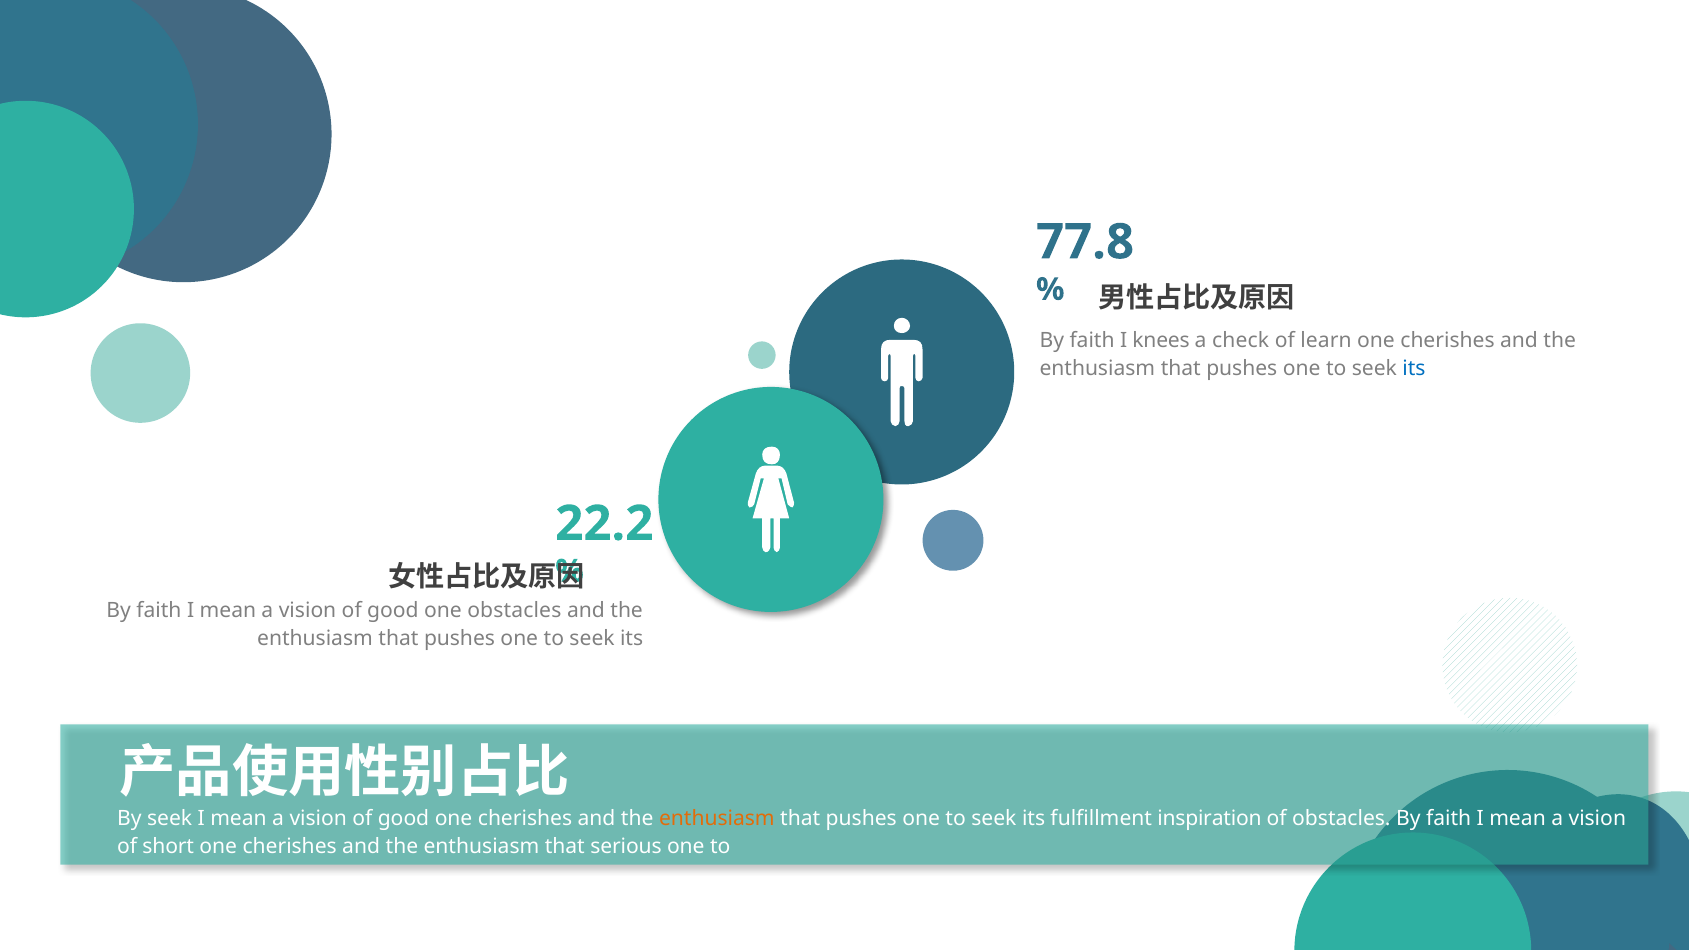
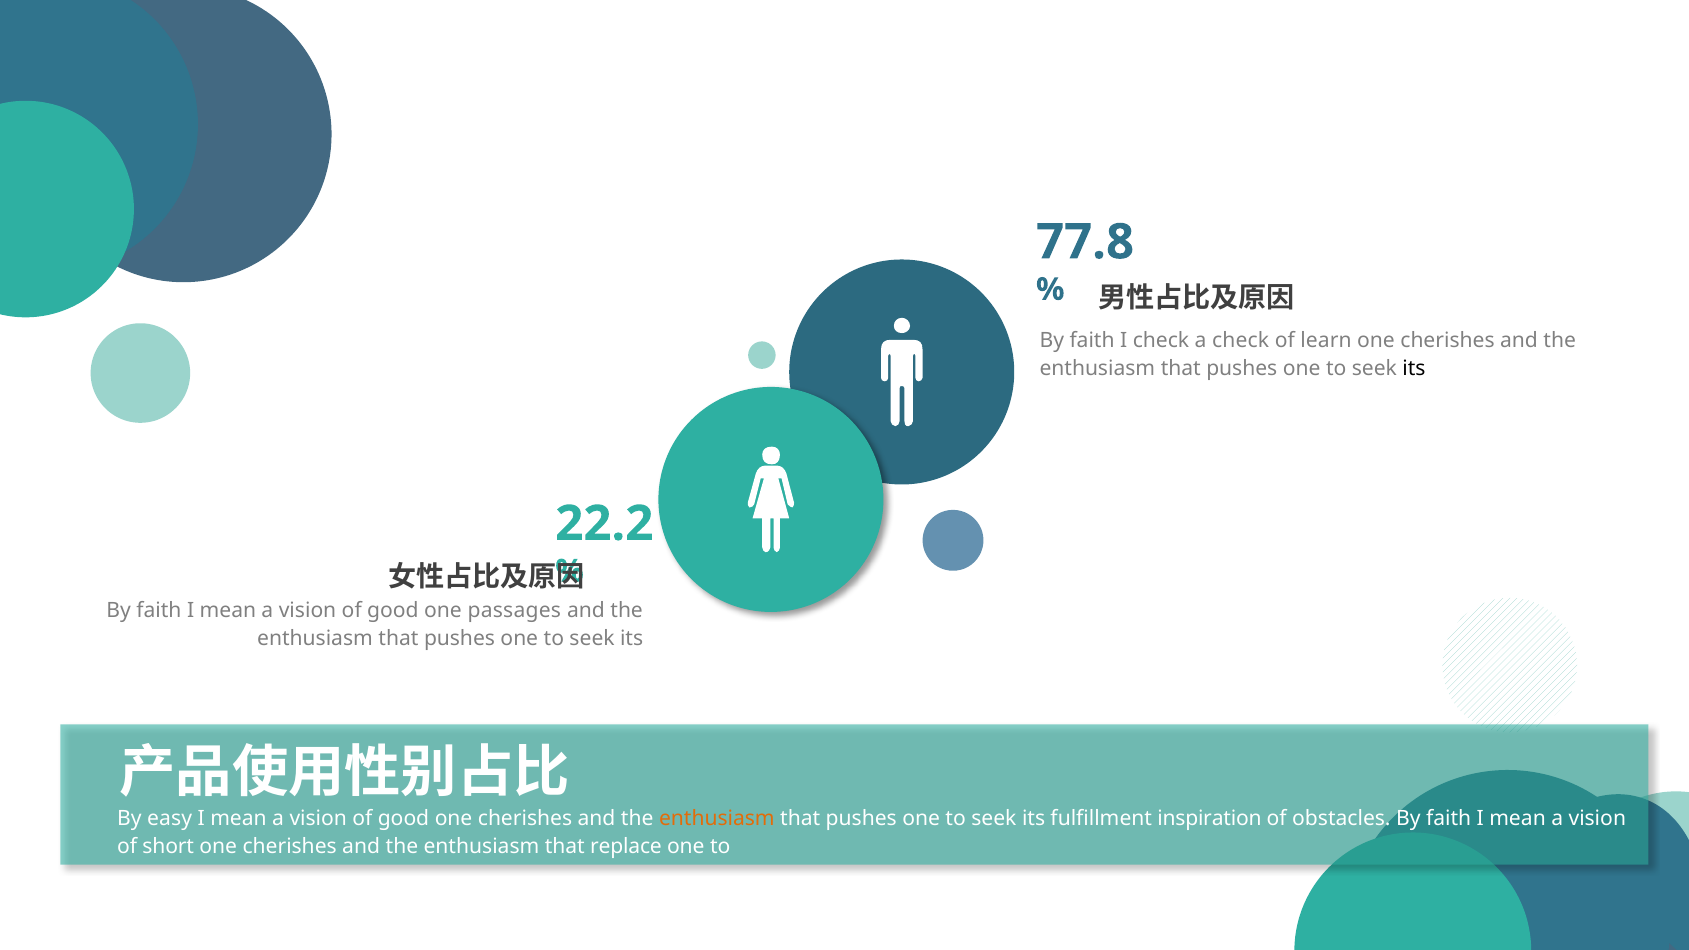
I knees: knees -> check (1161, 340)
its colour: blue -> black (1414, 369)
one obstacles: obstacles -> passages (514, 611)
By seek: seek -> easy (170, 819)
serious: serious -> replace (626, 847)
